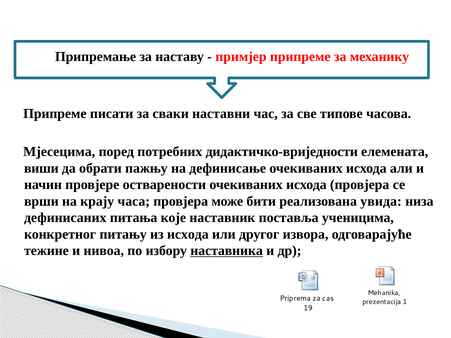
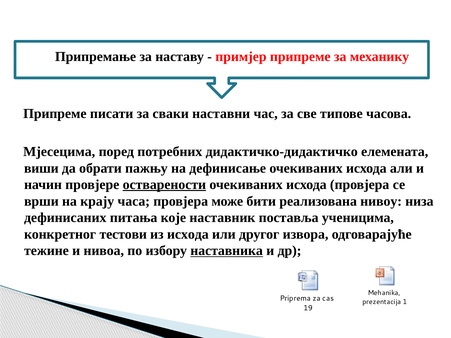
дидактичко-вриједности: дидактичко-вриједности -> дидактичко-дидактичко (282, 152)
остварености underline: none -> present (164, 185)
увида: увида -> нивоу (381, 201)
питању: питању -> тестови (123, 234)
